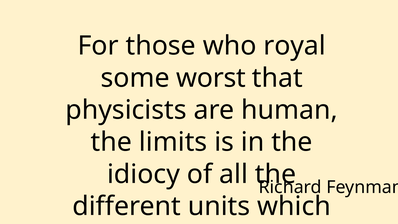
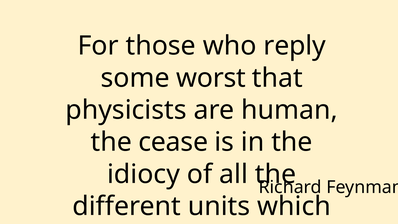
royal: royal -> reply (295, 46)
limits: limits -> cease (173, 142)
